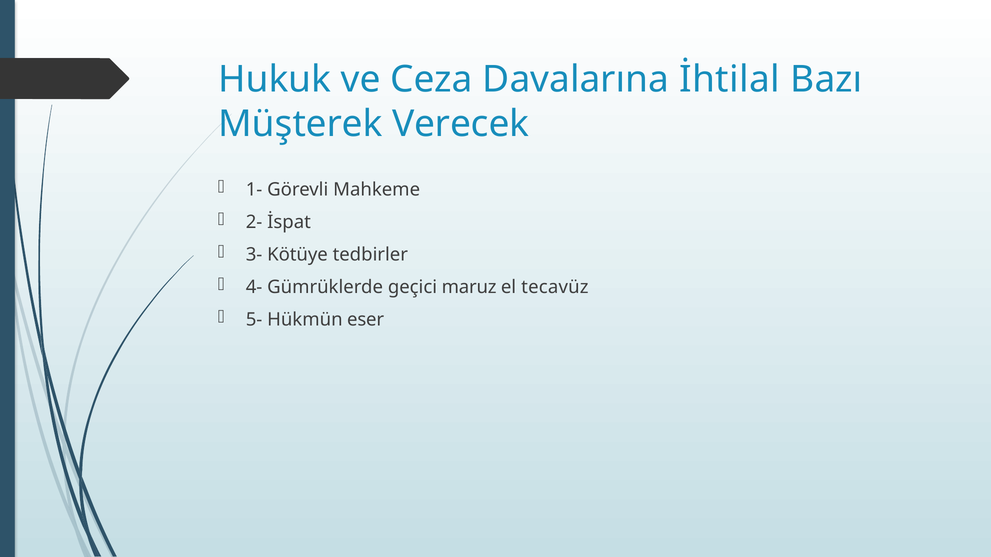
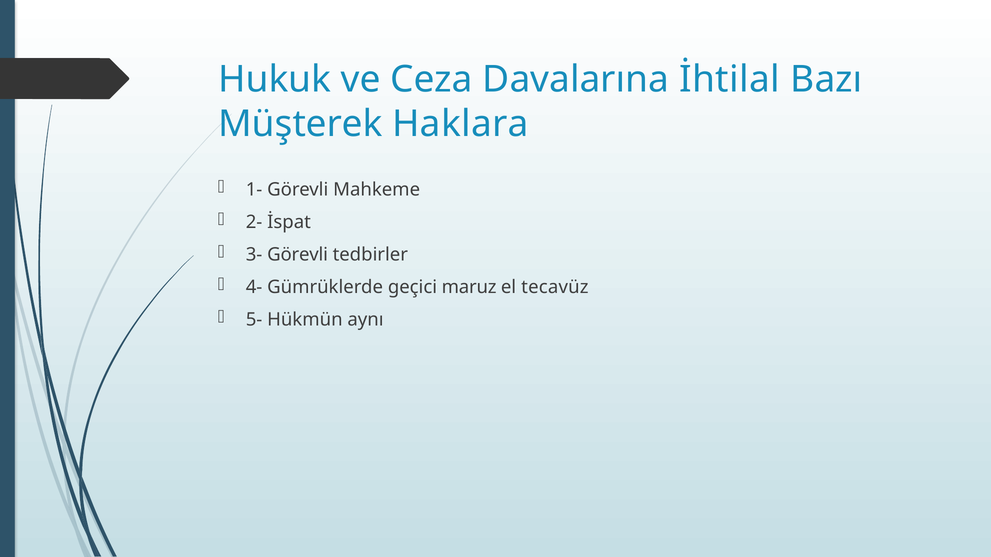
Verecek: Verecek -> Haklara (460, 124)
3- Kötüye: Kötüye -> Görevli (298, 255)
eser: eser -> aynı (365, 320)
